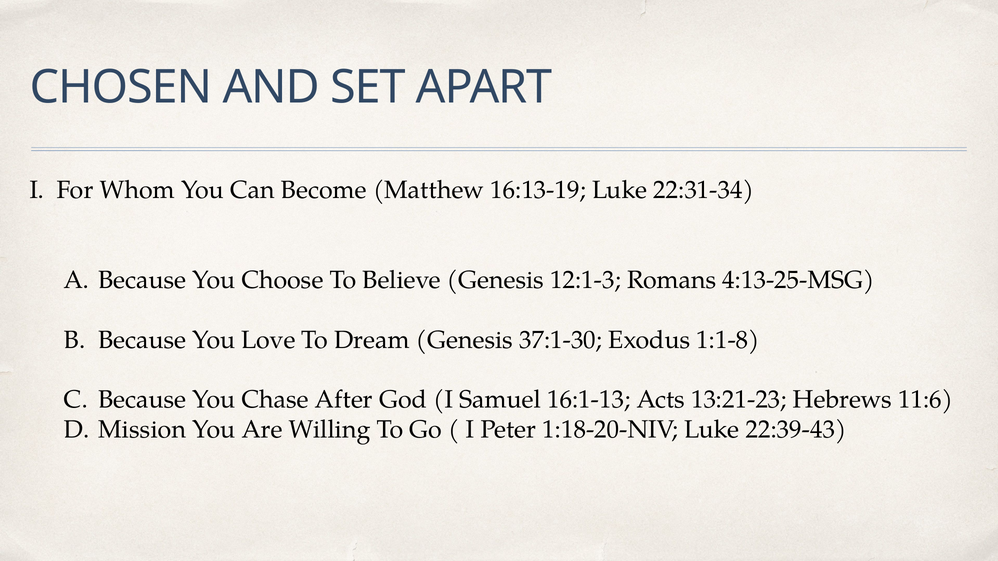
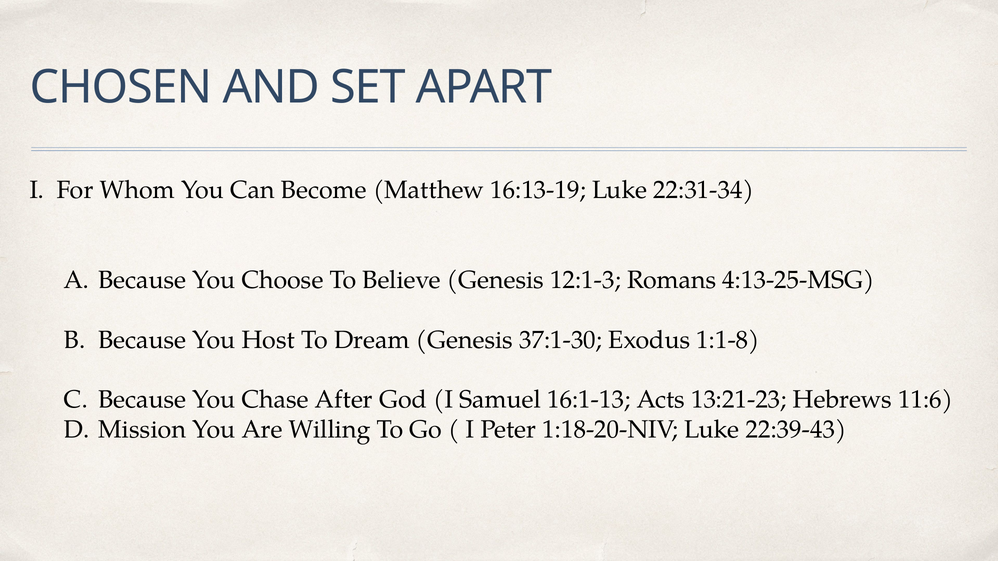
Love: Love -> Host (268, 340)
